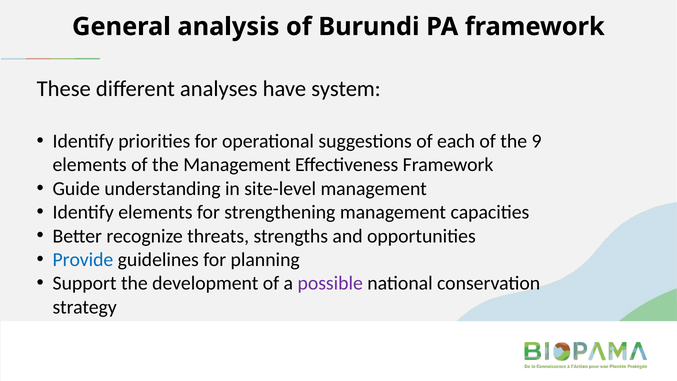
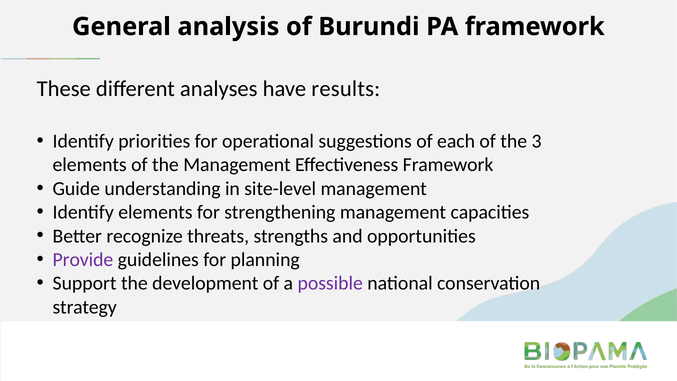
system: system -> results (346, 89)
9: 9 -> 3 (537, 141)
Provide colour: blue -> purple (83, 260)
